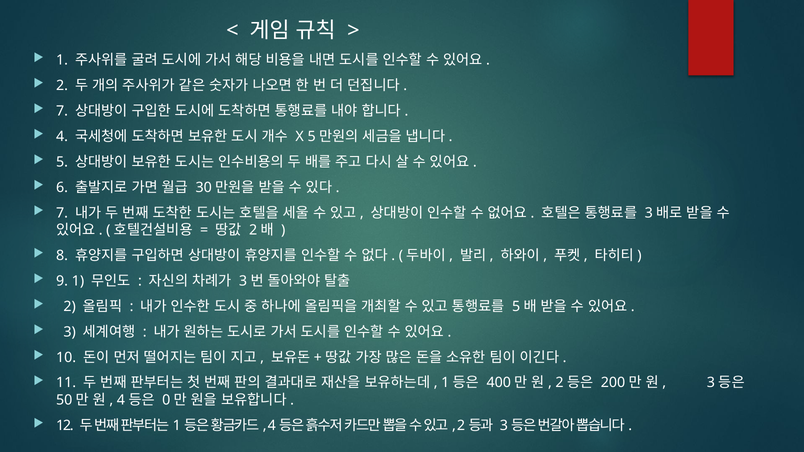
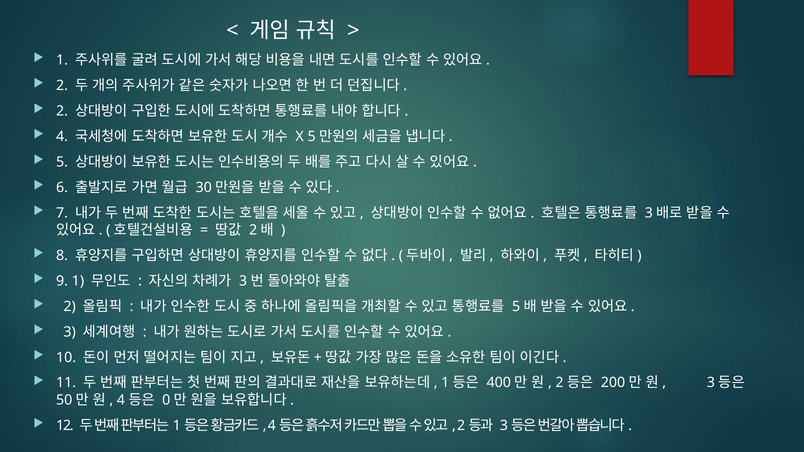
7: 7 -> 2 (62, 111)
